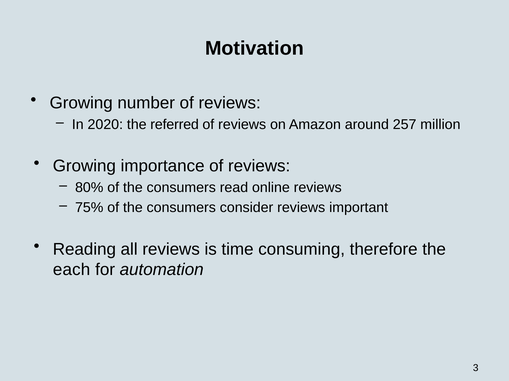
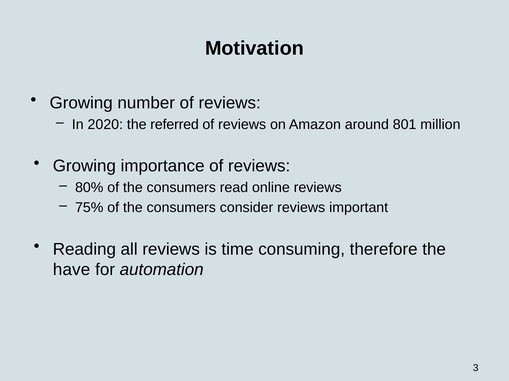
257: 257 -> 801 (405, 125)
each: each -> have (72, 270)
